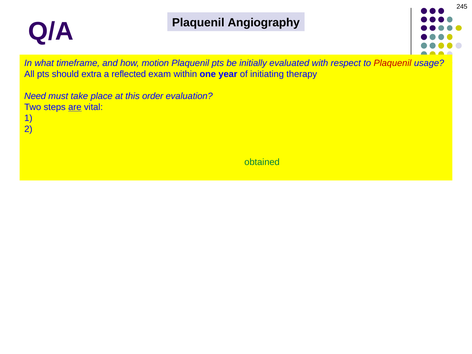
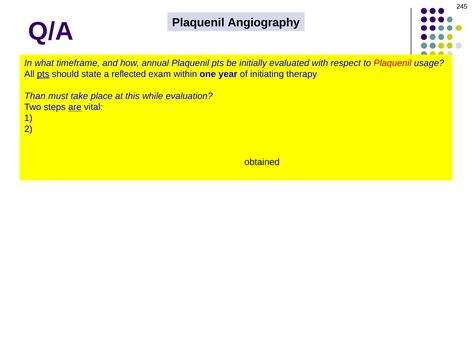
motion: motion -> annual (155, 63)
pts underline: none -> present (43, 74)
extra: extra -> state (91, 74)
Need: Need -> Than (35, 96)
this order: order -> while (153, 96)
obtained colour: green -> black (262, 162)
